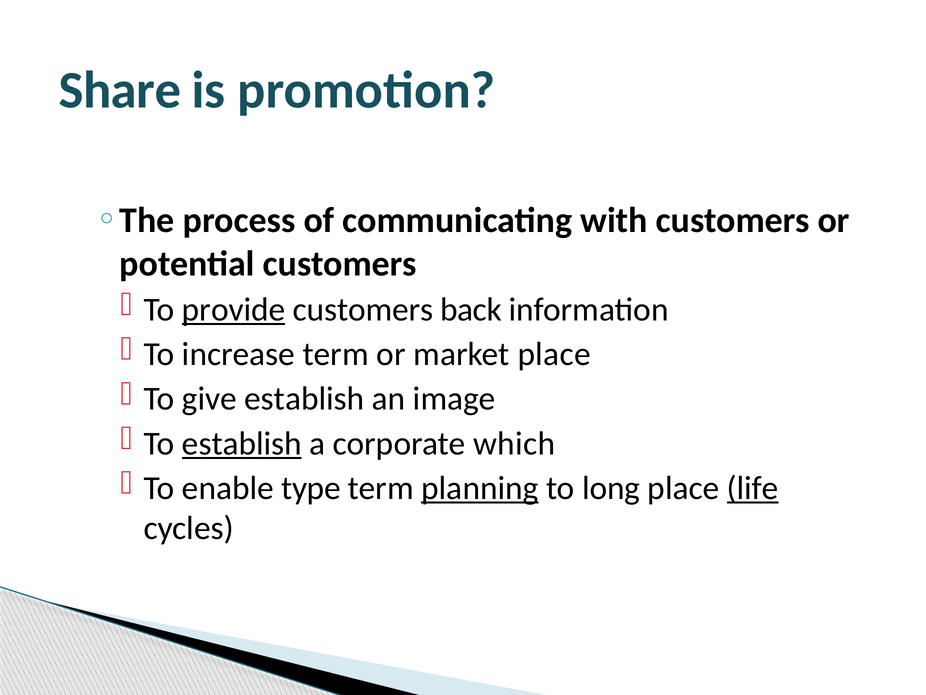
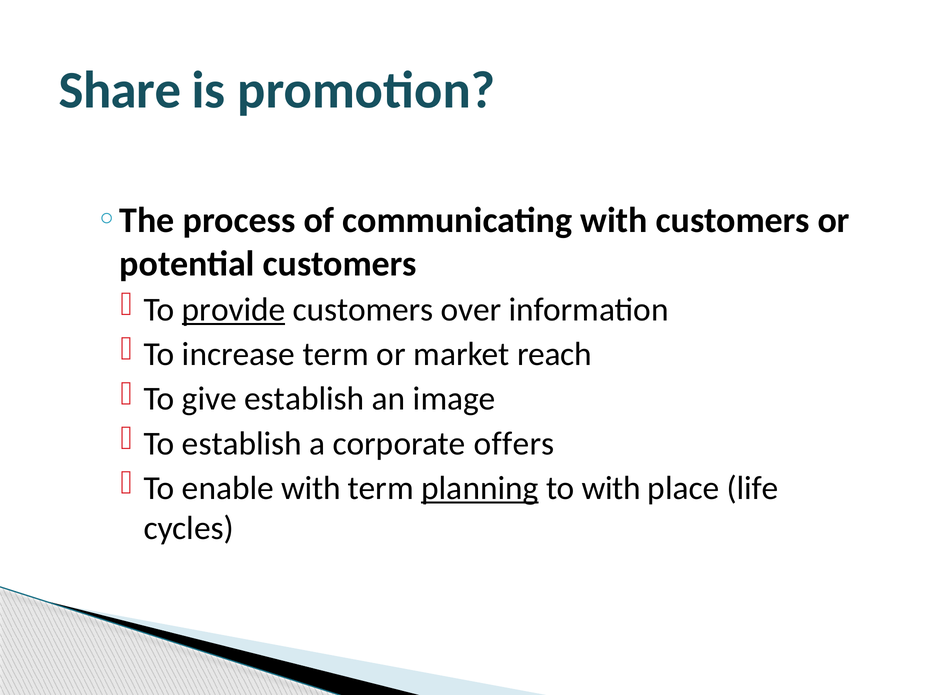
back: back -> over (471, 309)
market place: place -> reach (554, 354)
establish underline: present -> none (242, 443)
which: which -> offers (514, 443)
enable type: type -> with (311, 488)
to long: long -> with (611, 488)
life underline: present -> none (753, 488)
